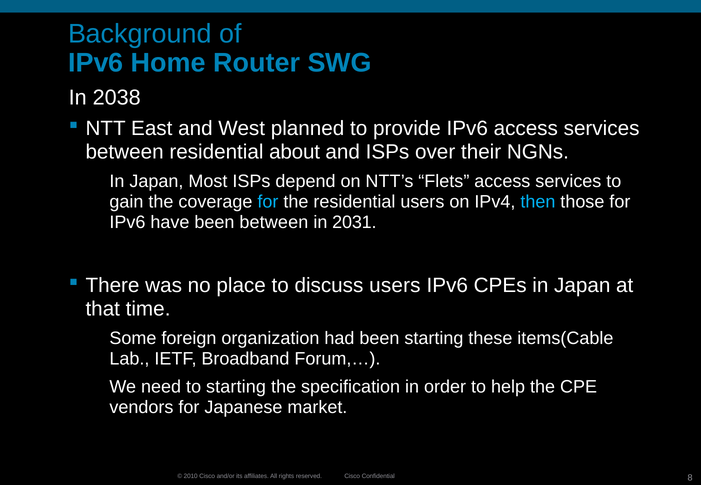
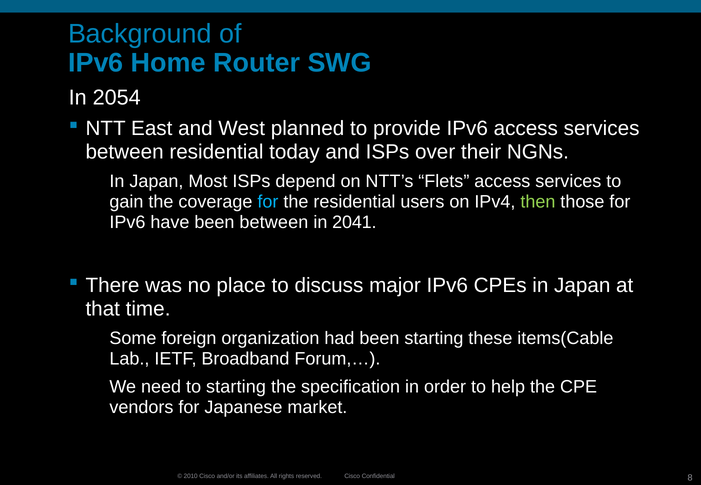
2038: 2038 -> 2054 (117, 98)
about: about -> today (294, 152)
then colour: light blue -> light green (538, 202)
2031: 2031 -> 2041 (354, 223)
discuss users: users -> major (395, 286)
